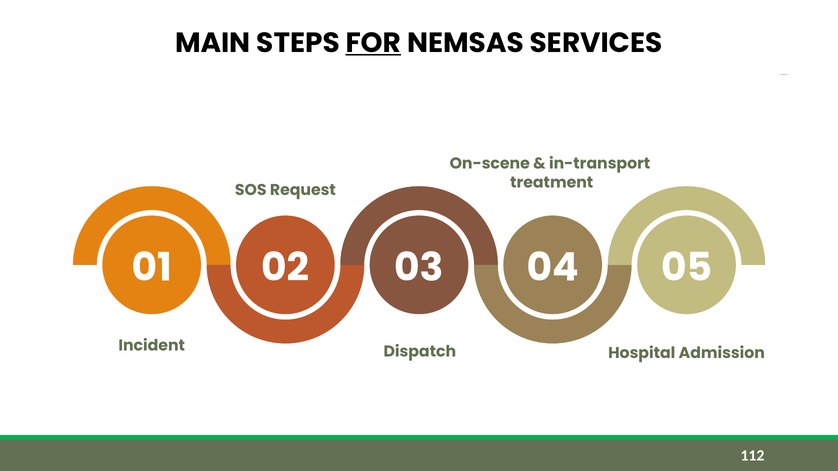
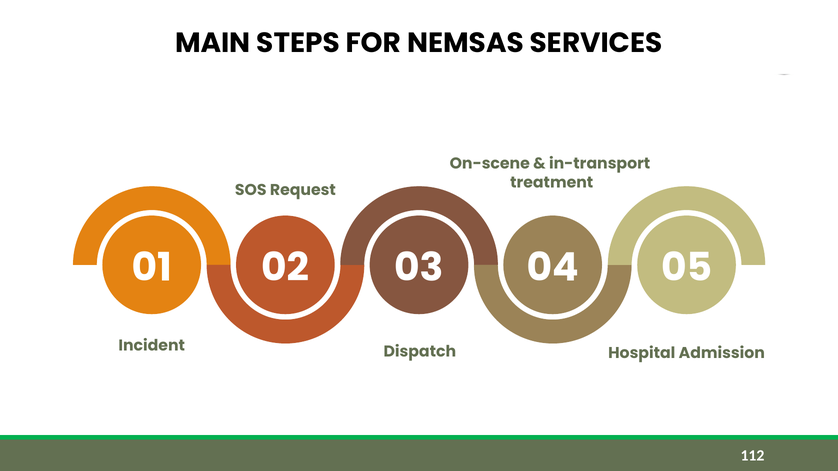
FOR underline: present -> none (373, 43)
